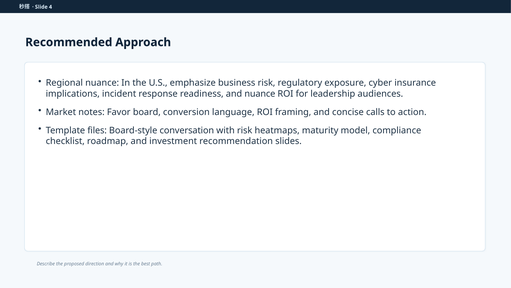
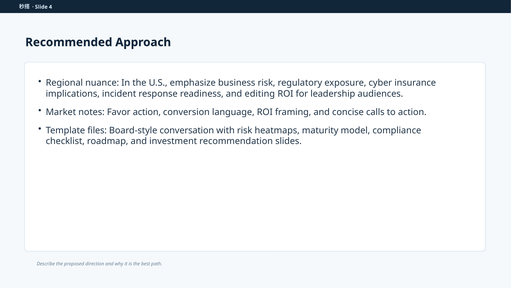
and nuance: nuance -> editing (260, 94)
Favor board: board -> action (147, 112)
